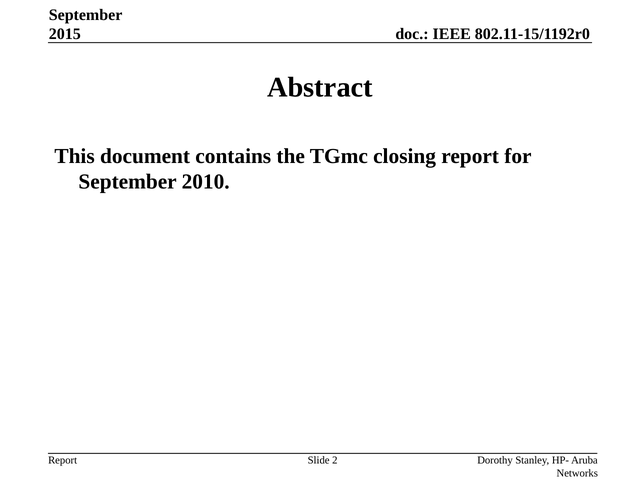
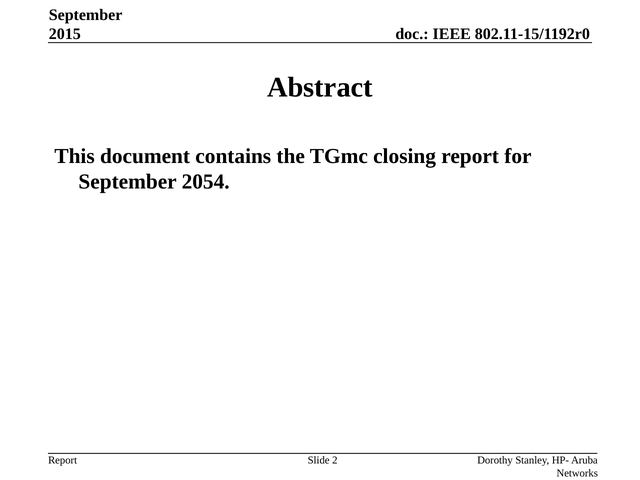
2010: 2010 -> 2054 (206, 182)
